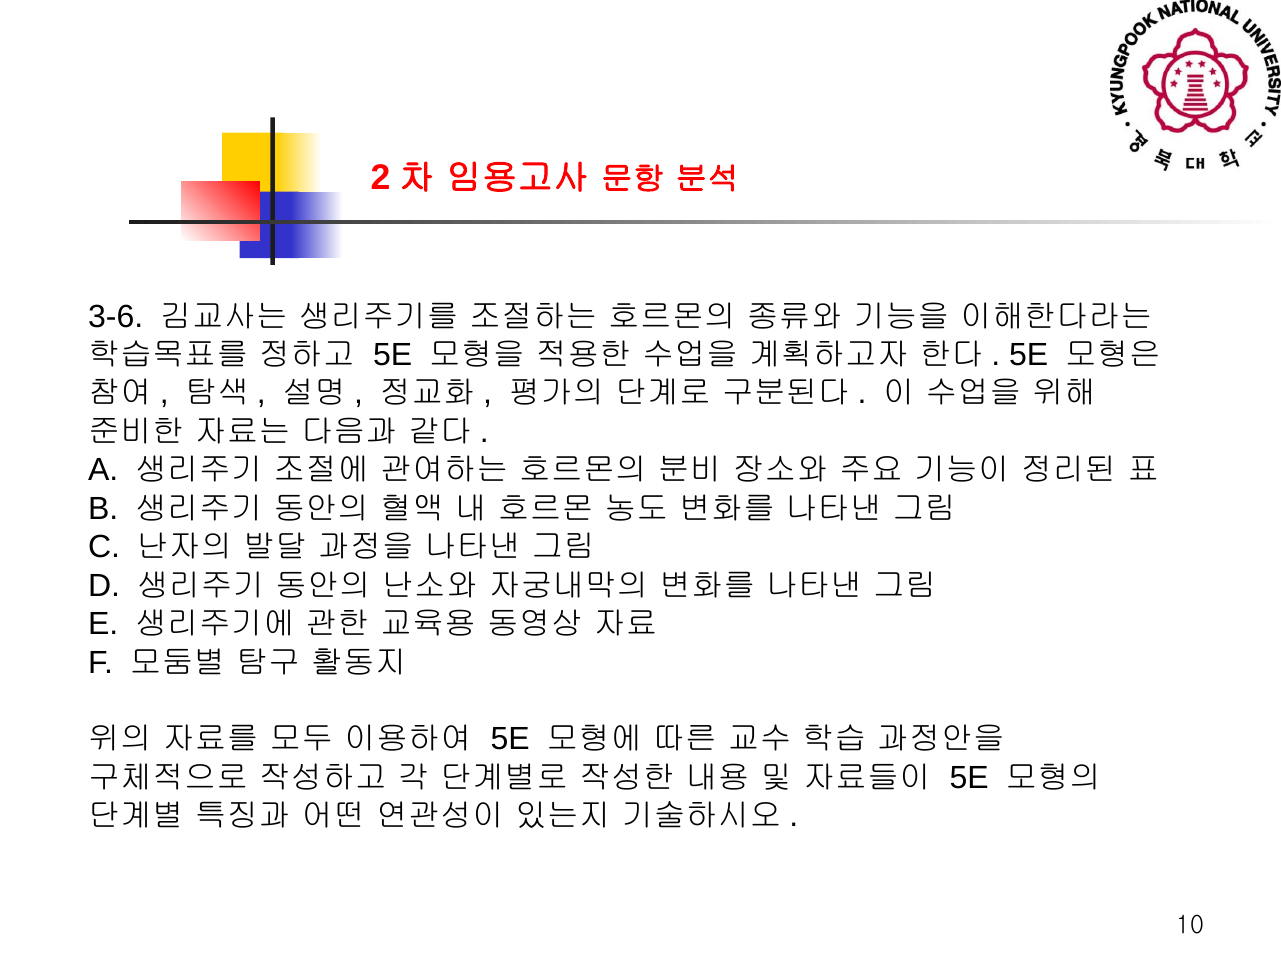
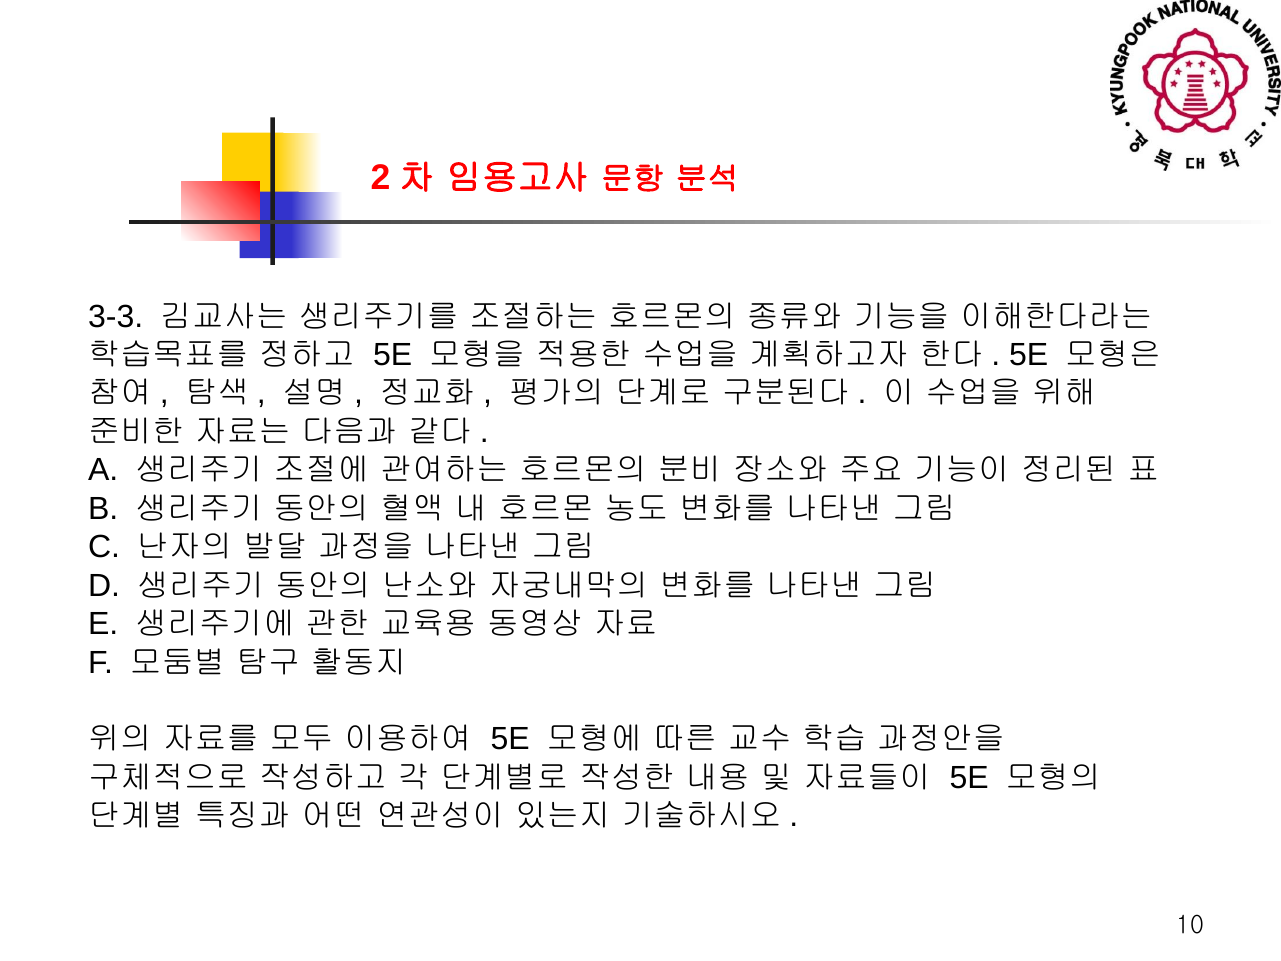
3-6: 3-6 -> 3-3 (116, 316)
